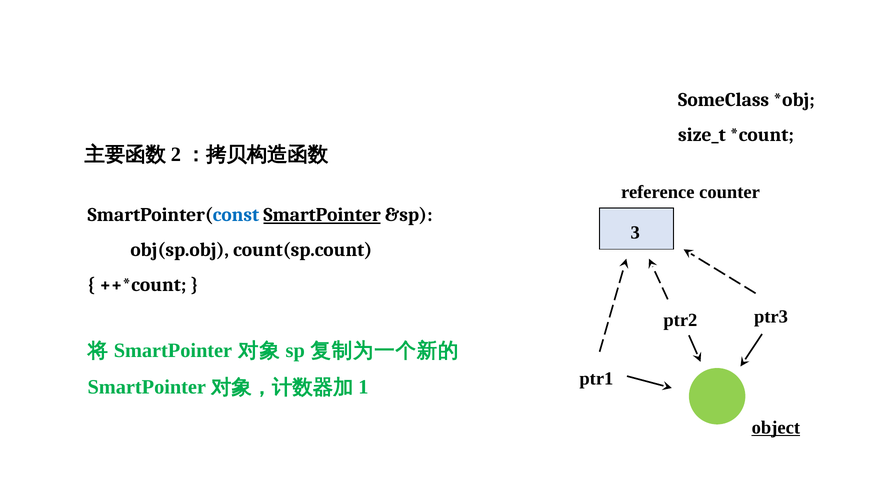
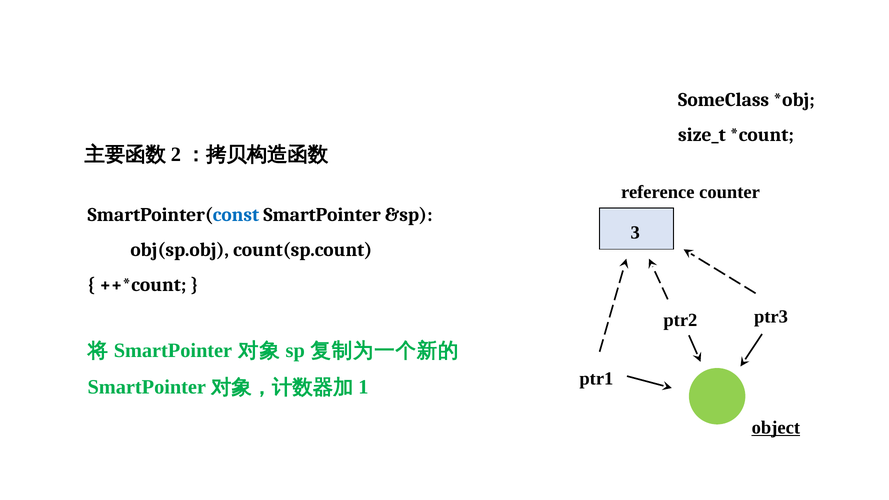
SmartPointer underline: present -> none (322, 215)
